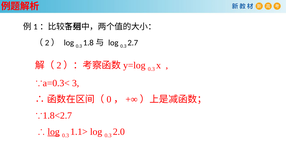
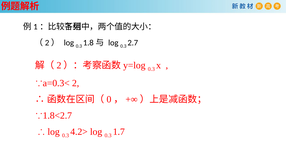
3: 3 -> 2 (76, 83)
log underline: present -> none (54, 132)
1.1>: 1.1> -> 4.2> (79, 132)
2.0: 2.0 -> 1.7 (119, 132)
